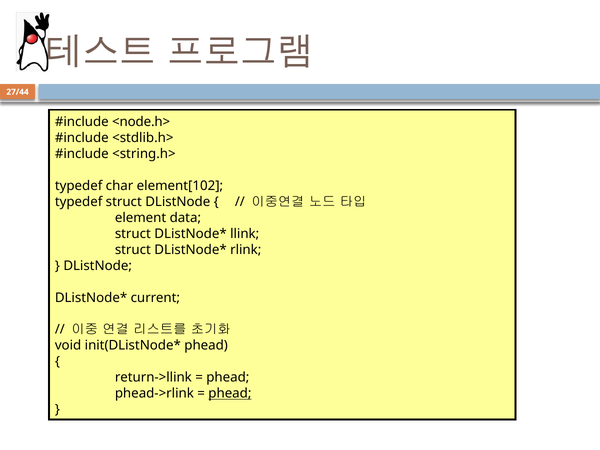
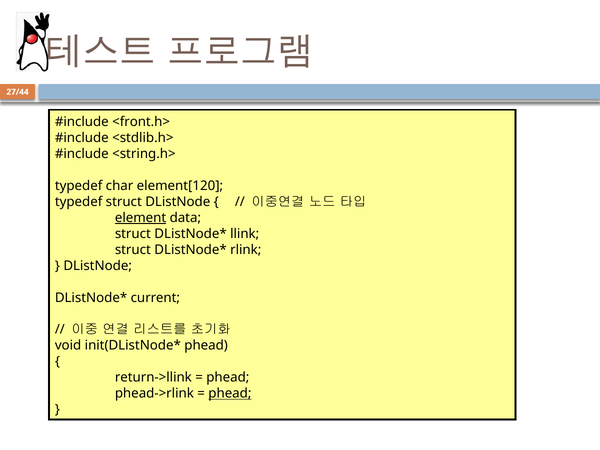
<node.h>: <node.h> -> <front.h> (141, 122)
element[102: element[102 -> element[120 (180, 186)
element underline: none -> present (141, 218)
